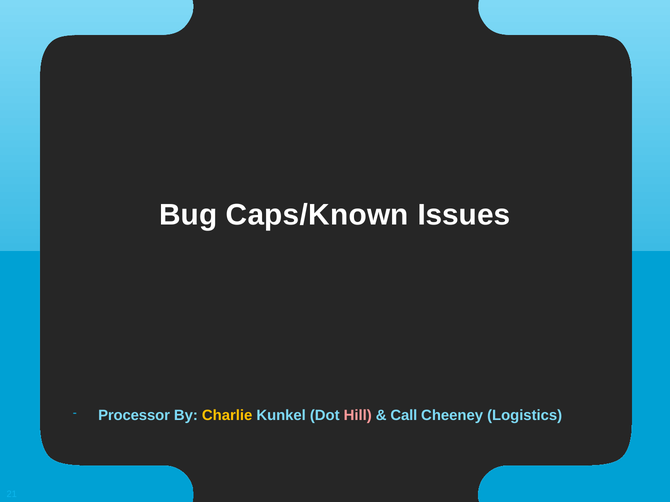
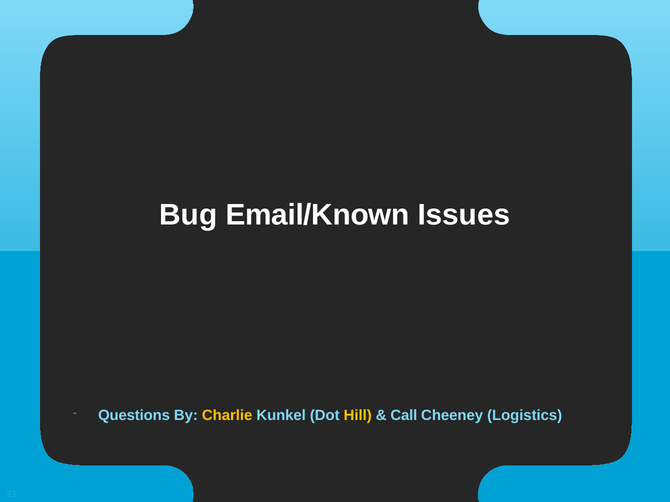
Caps/Known: Caps/Known -> Email/Known (317, 215)
Processor: Processor -> Questions (134, 416)
Hill colour: pink -> yellow (358, 416)
